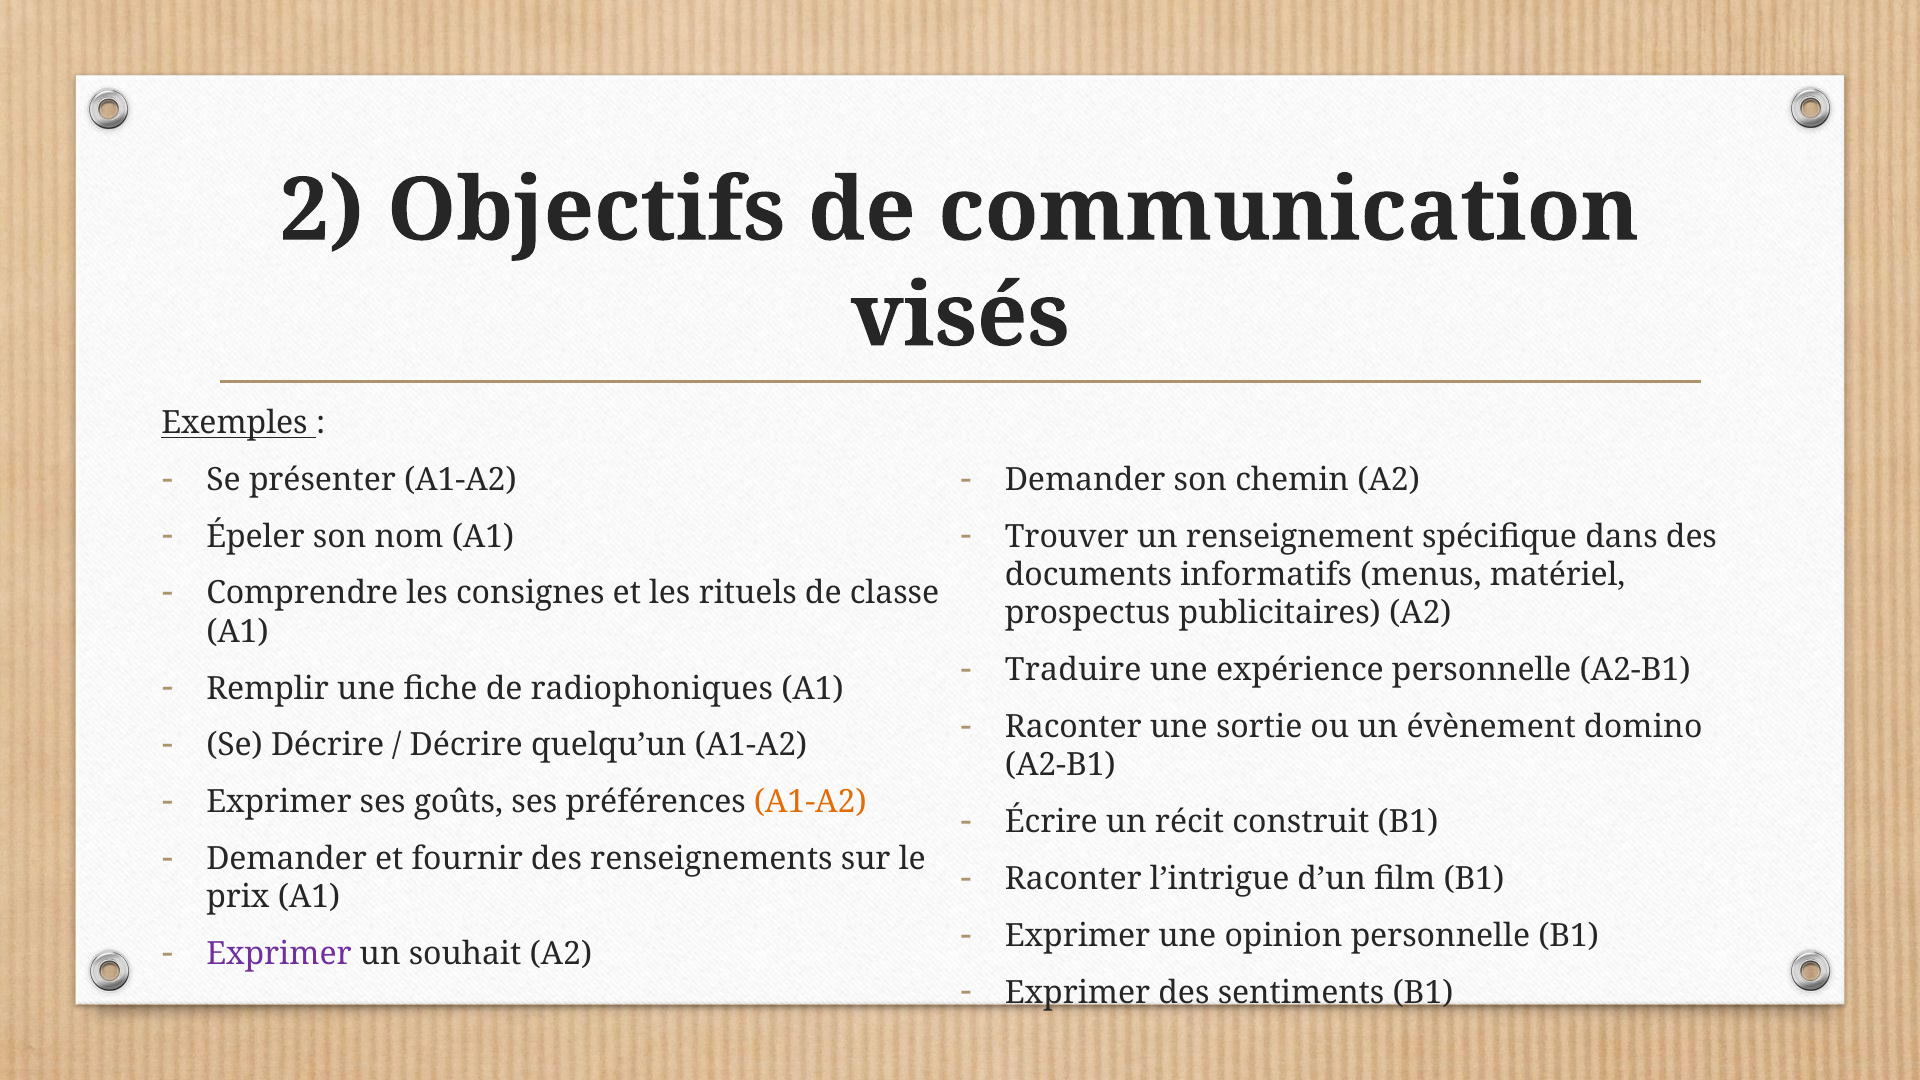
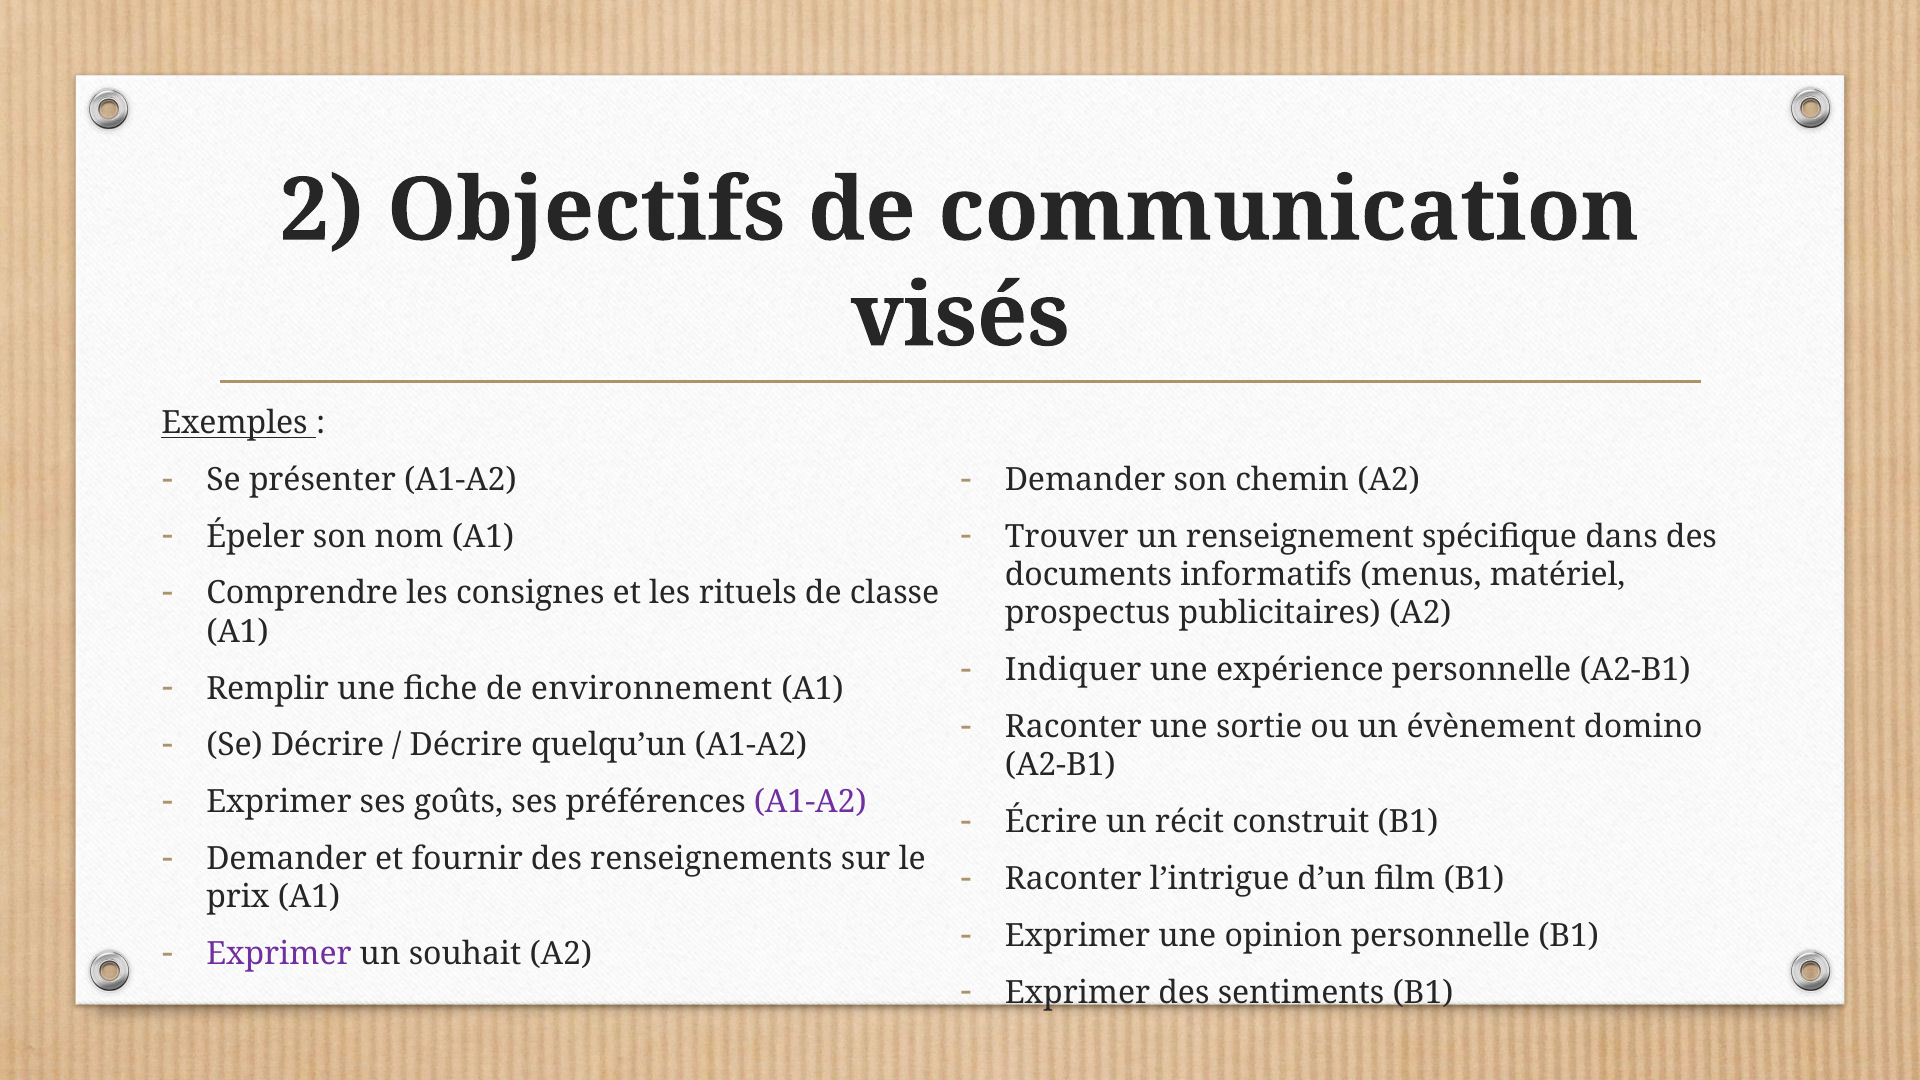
Traduire: Traduire -> Indiquer (1073, 670)
radiophoniques: radiophoniques -> environnement (652, 689)
A1-A2 colour: orange -> purple (810, 802)
